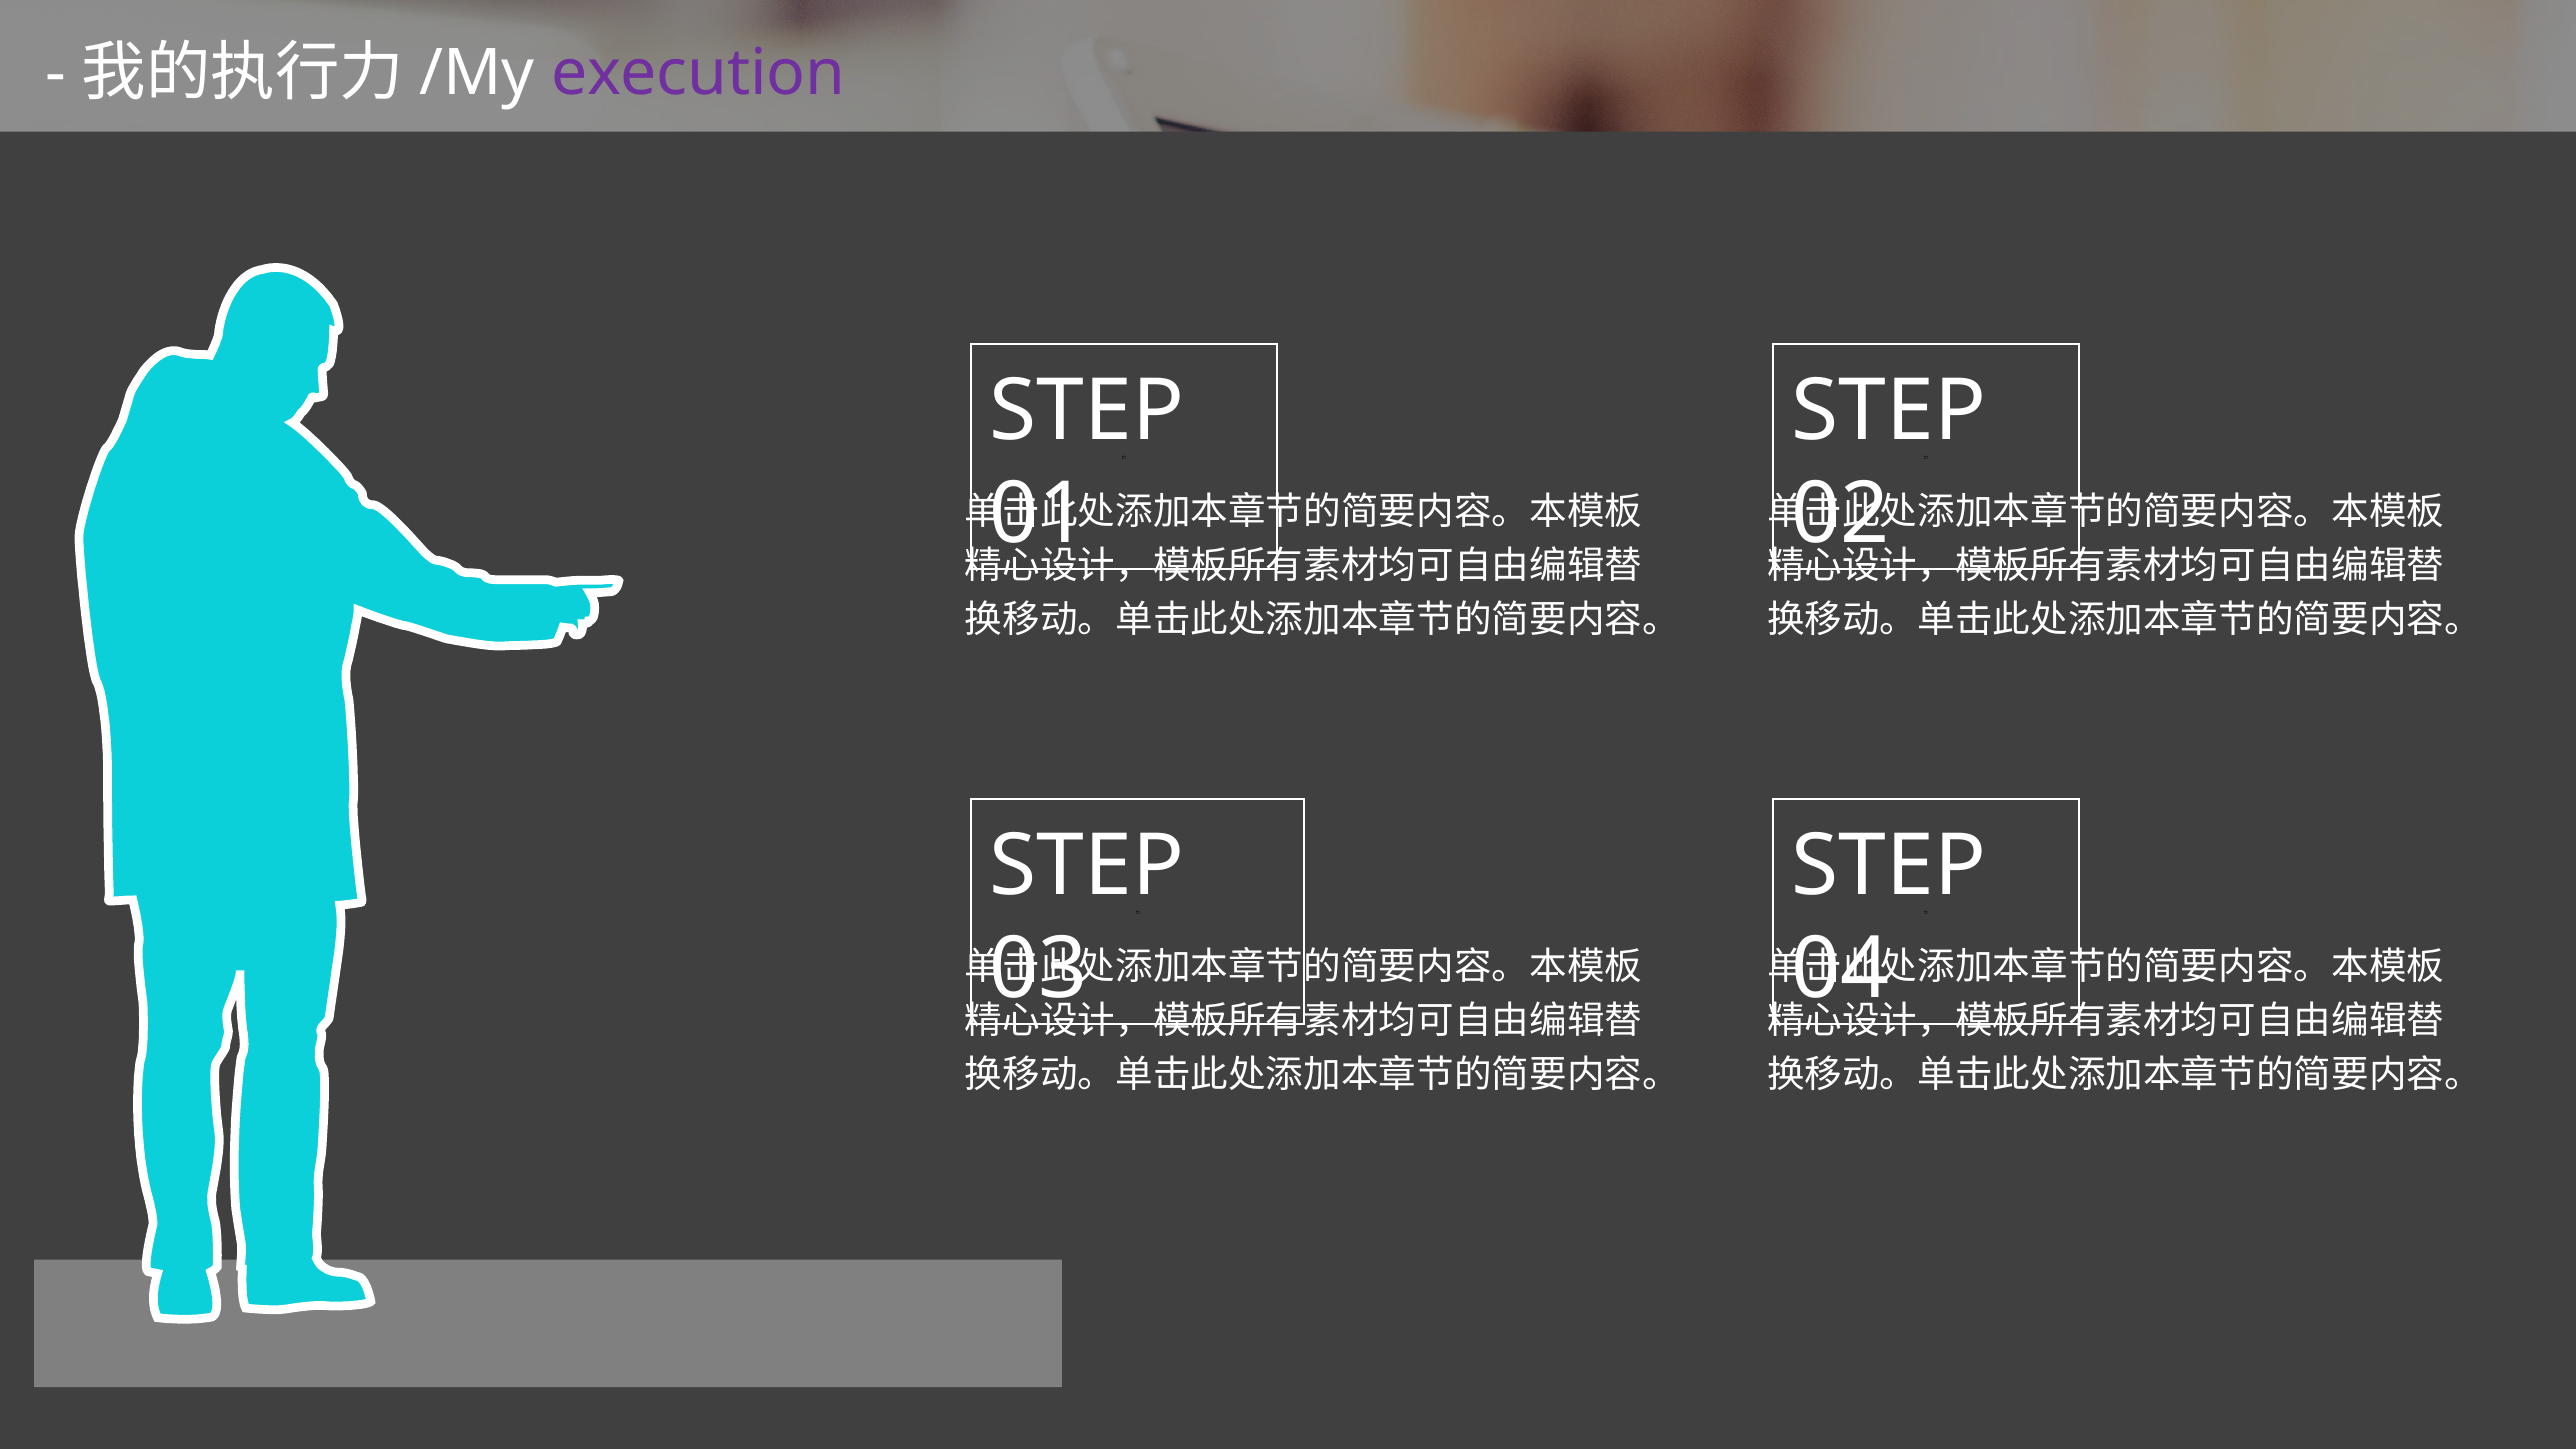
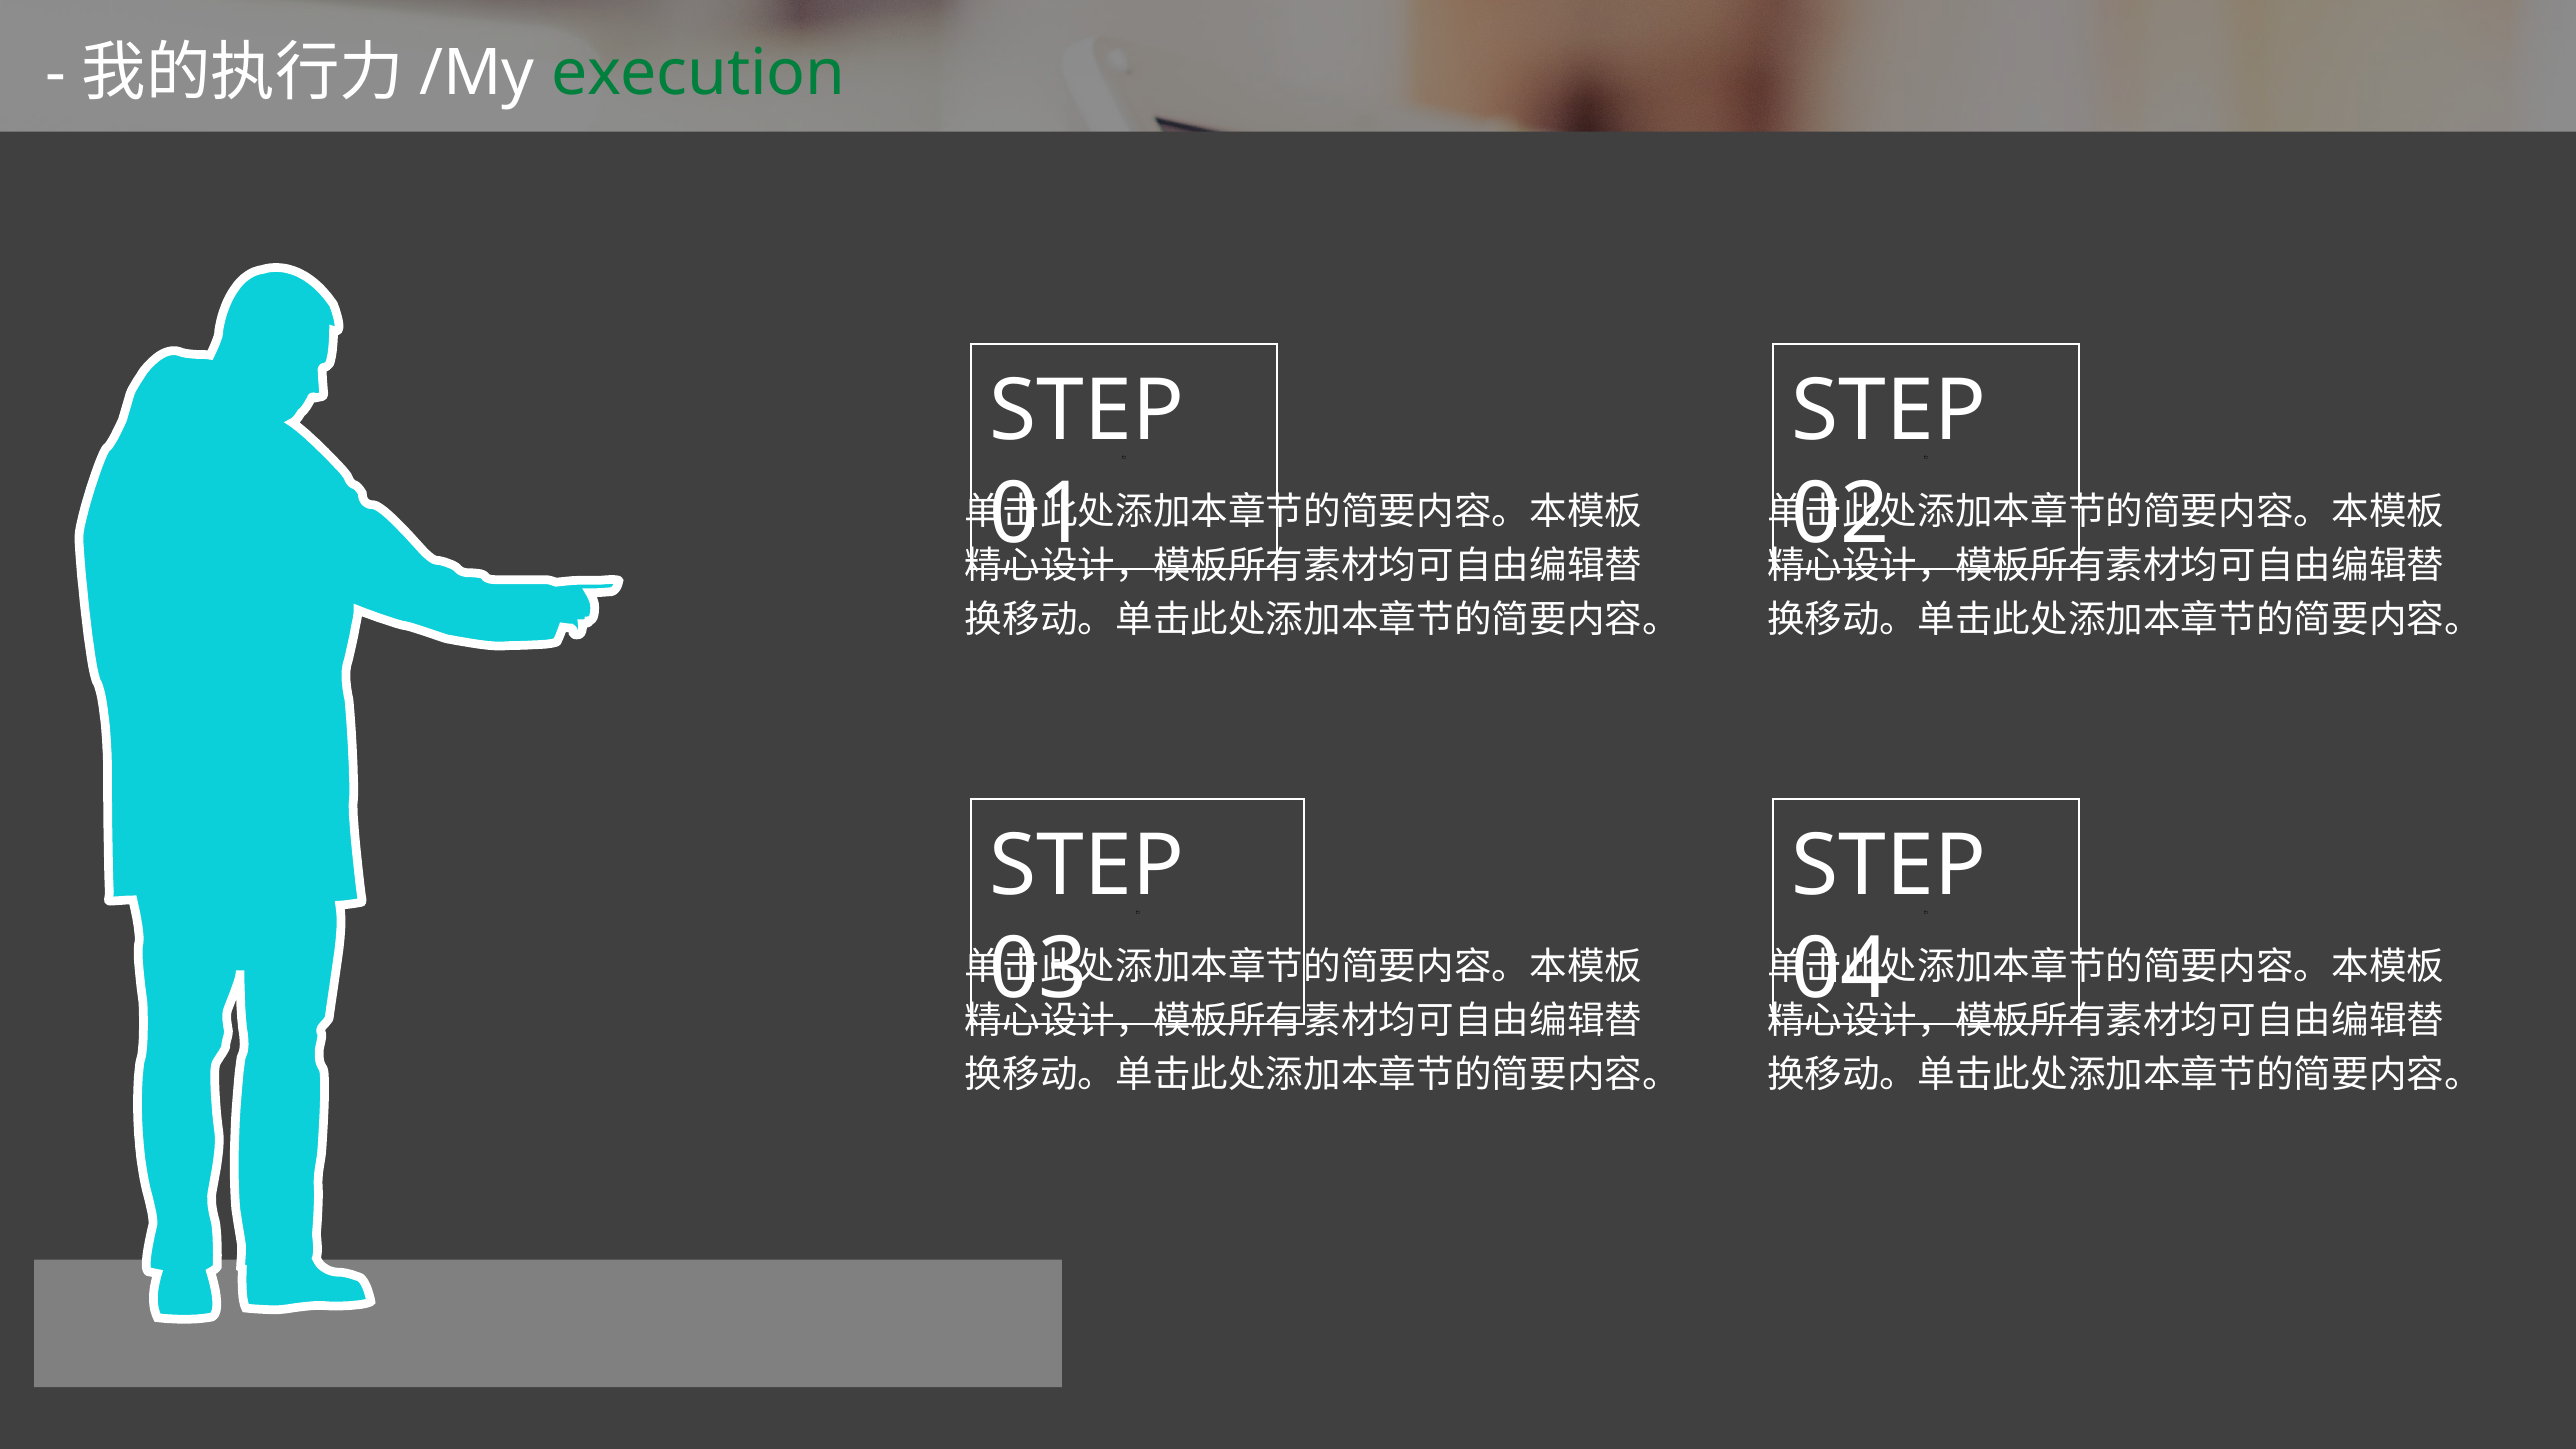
execution colour: purple -> green (698, 73)
